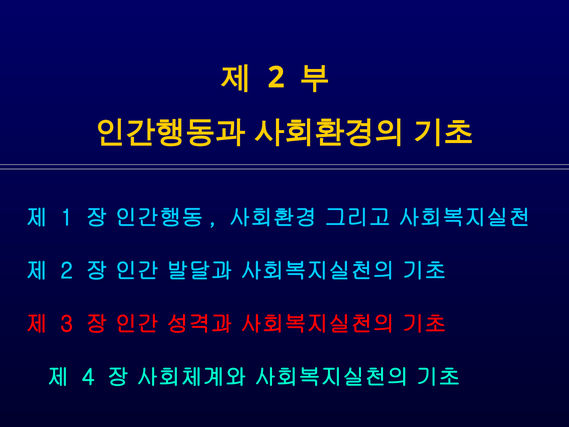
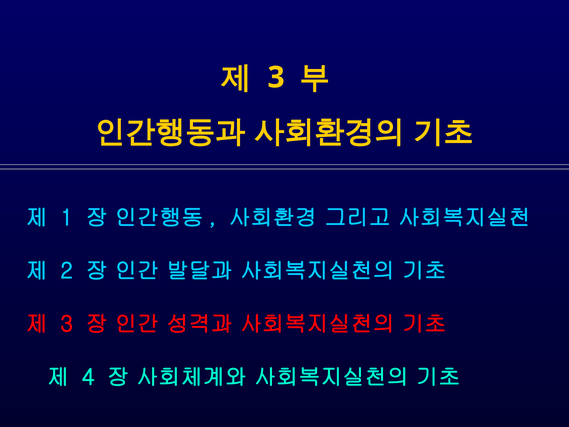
2: 2 -> 3 (276, 77)
